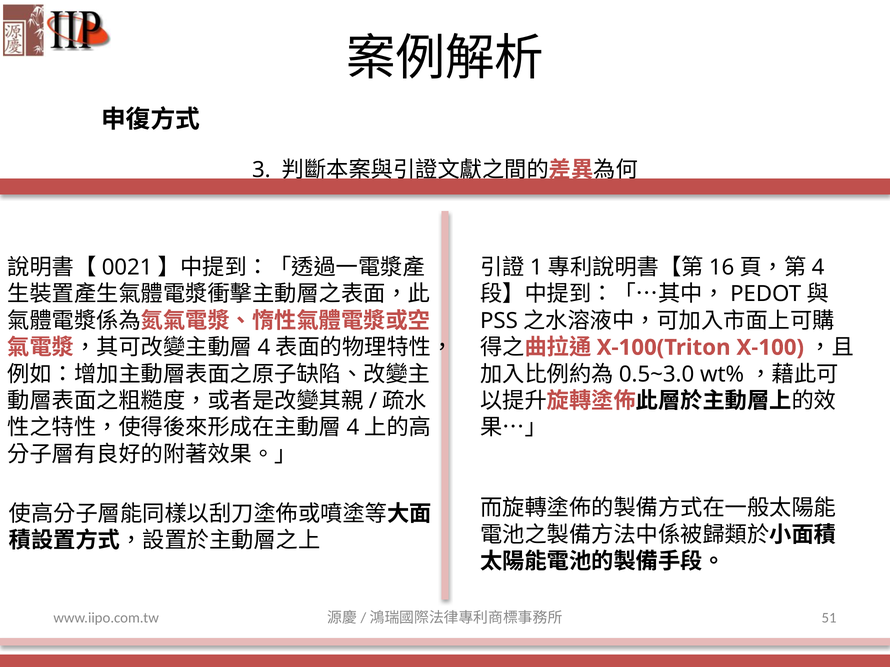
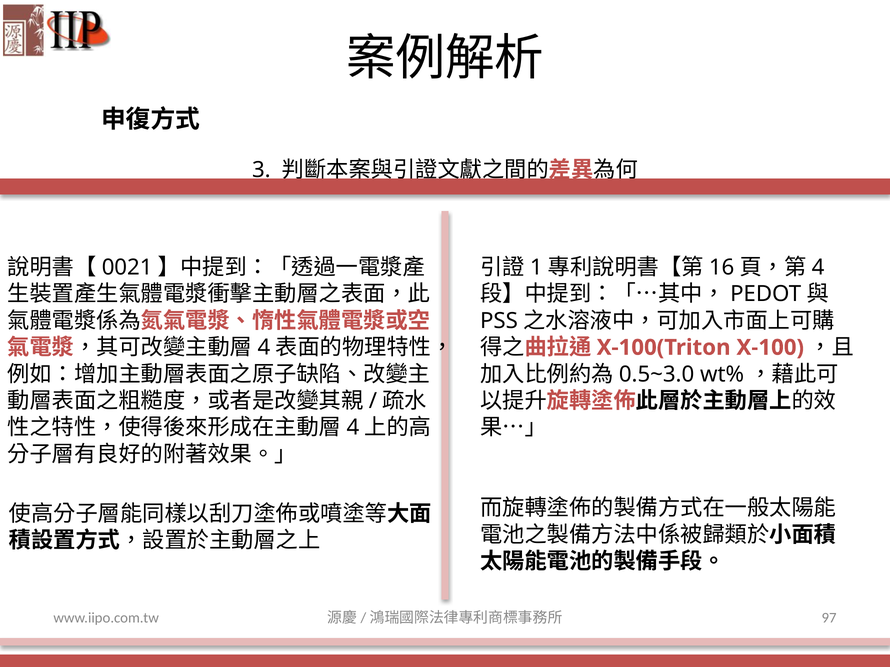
51: 51 -> 97 (829, 618)
